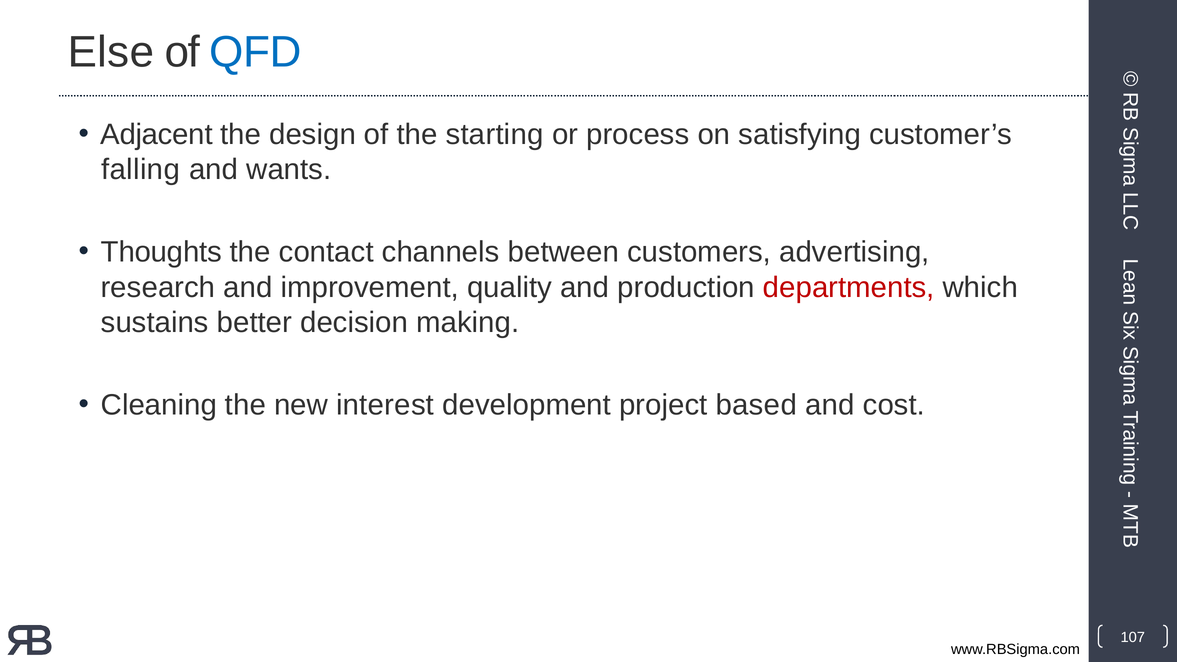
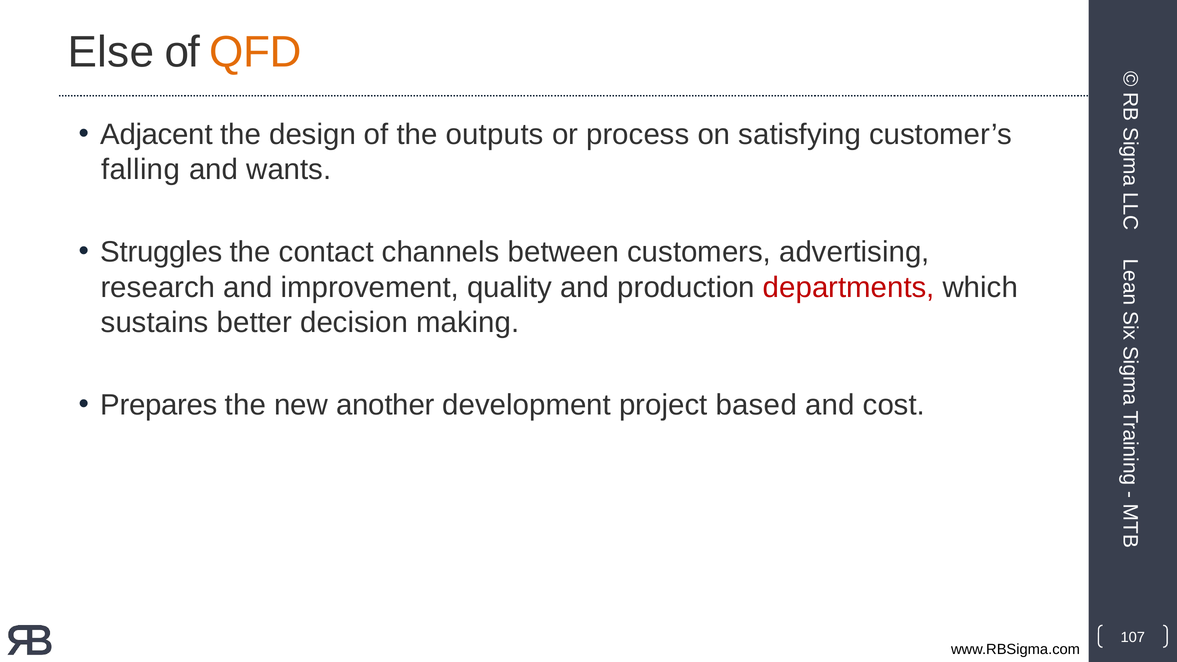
QFD colour: blue -> orange (256, 52)
starting: starting -> outputs (495, 134)
Thoughts: Thoughts -> Struggles (161, 252)
Cleaning: Cleaning -> Prepares (159, 405)
interest: interest -> another (385, 405)
